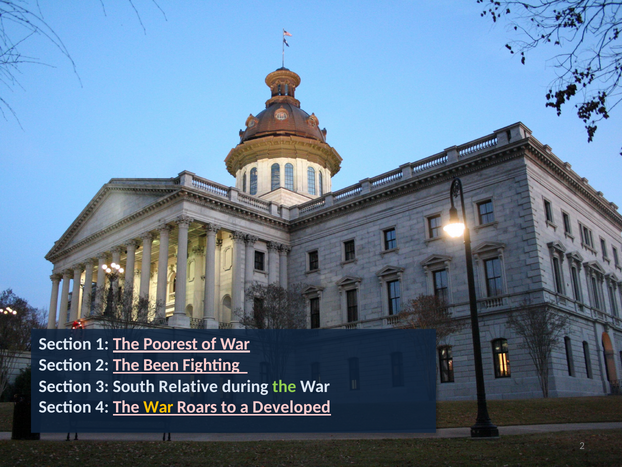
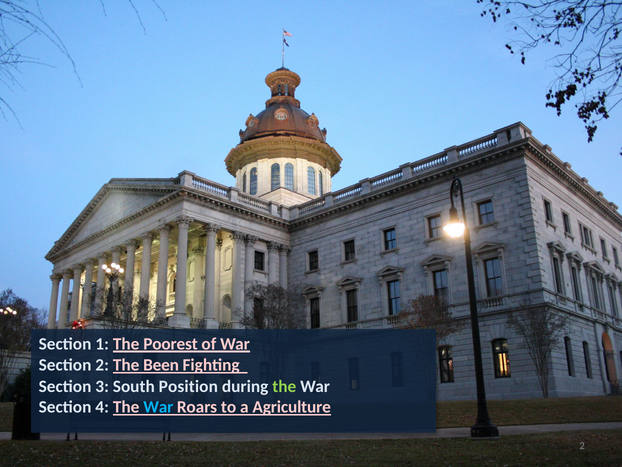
Relative: Relative -> Position (188, 386)
War colour: yellow -> light blue (158, 407)
Developed: Developed -> Agriculture (292, 407)
